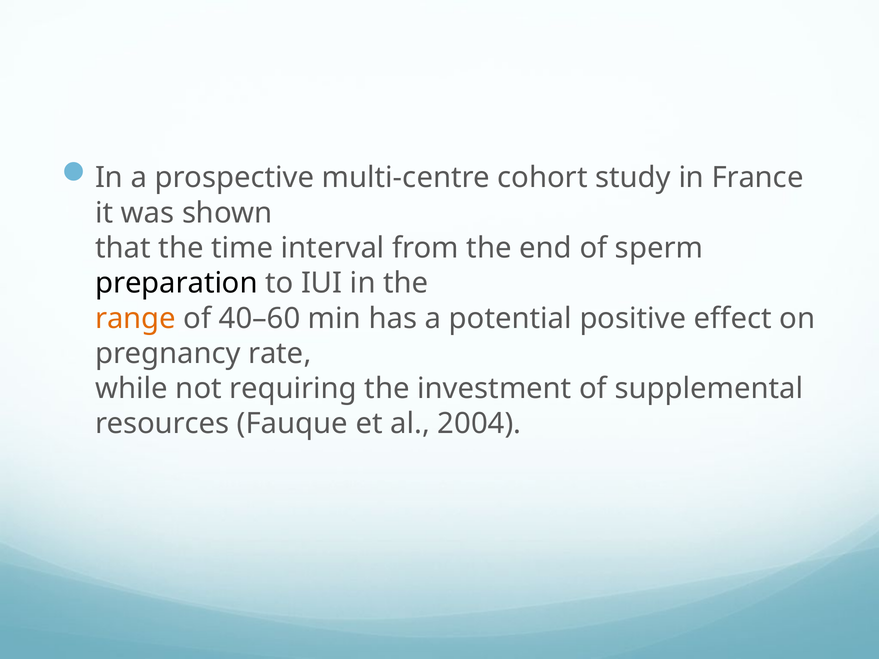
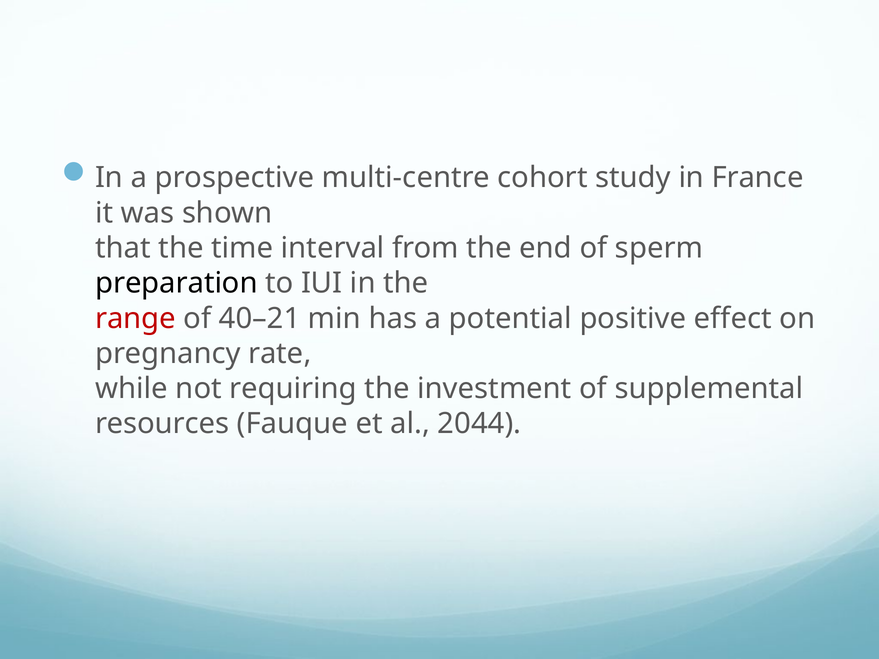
range colour: orange -> red (136, 318)
40–60: 40–60 -> 40–21 (260, 318)
2004: 2004 -> 2044 (479, 424)
